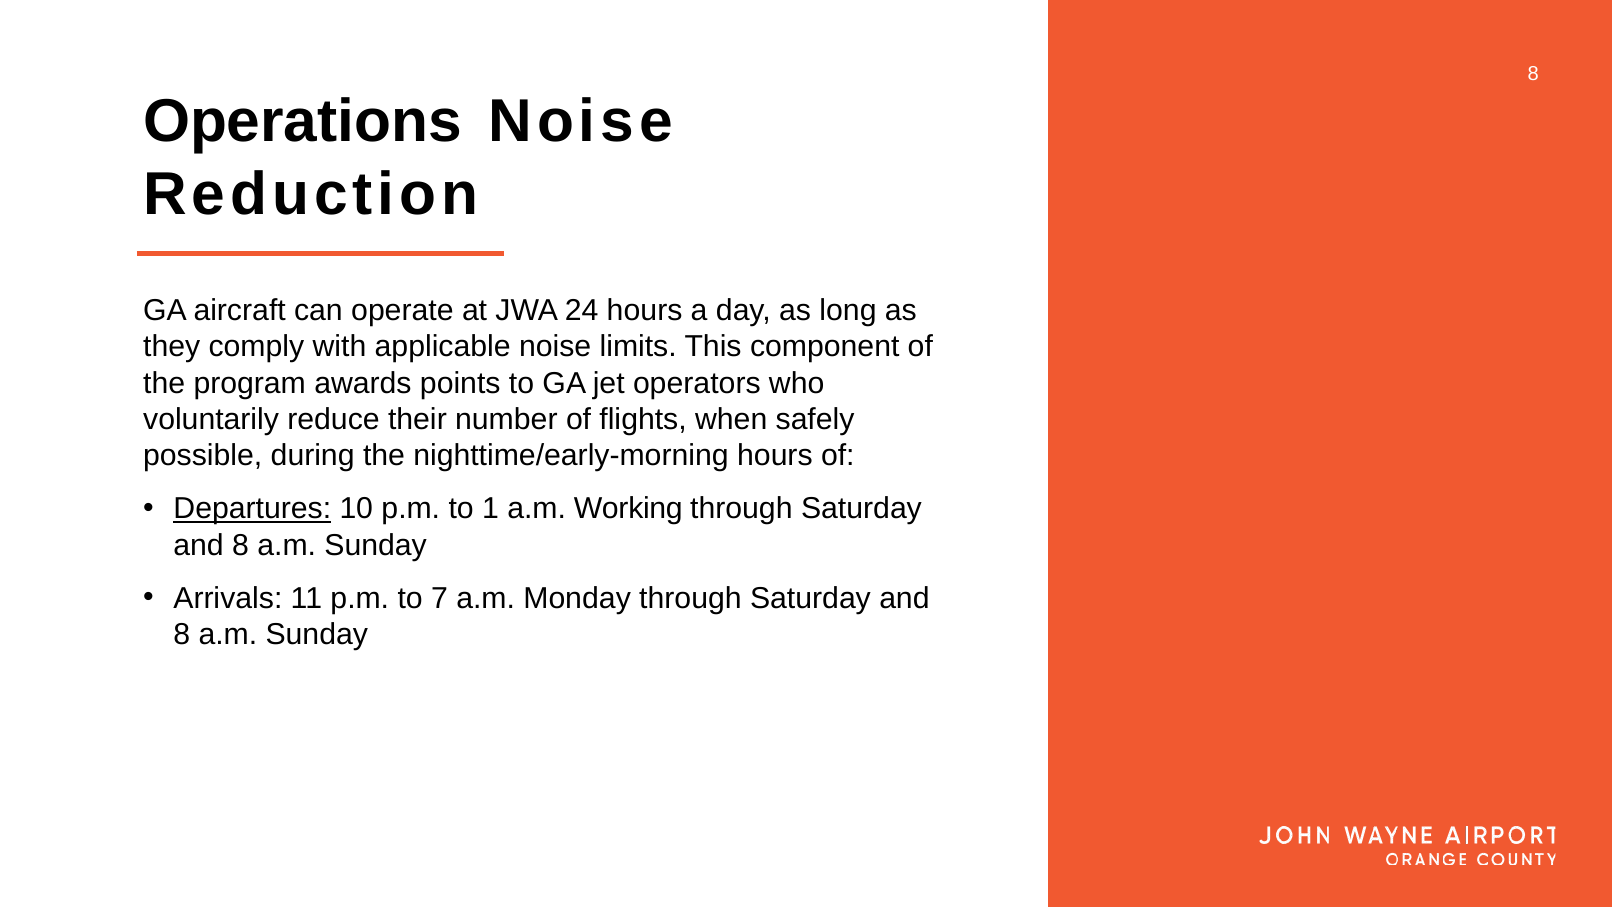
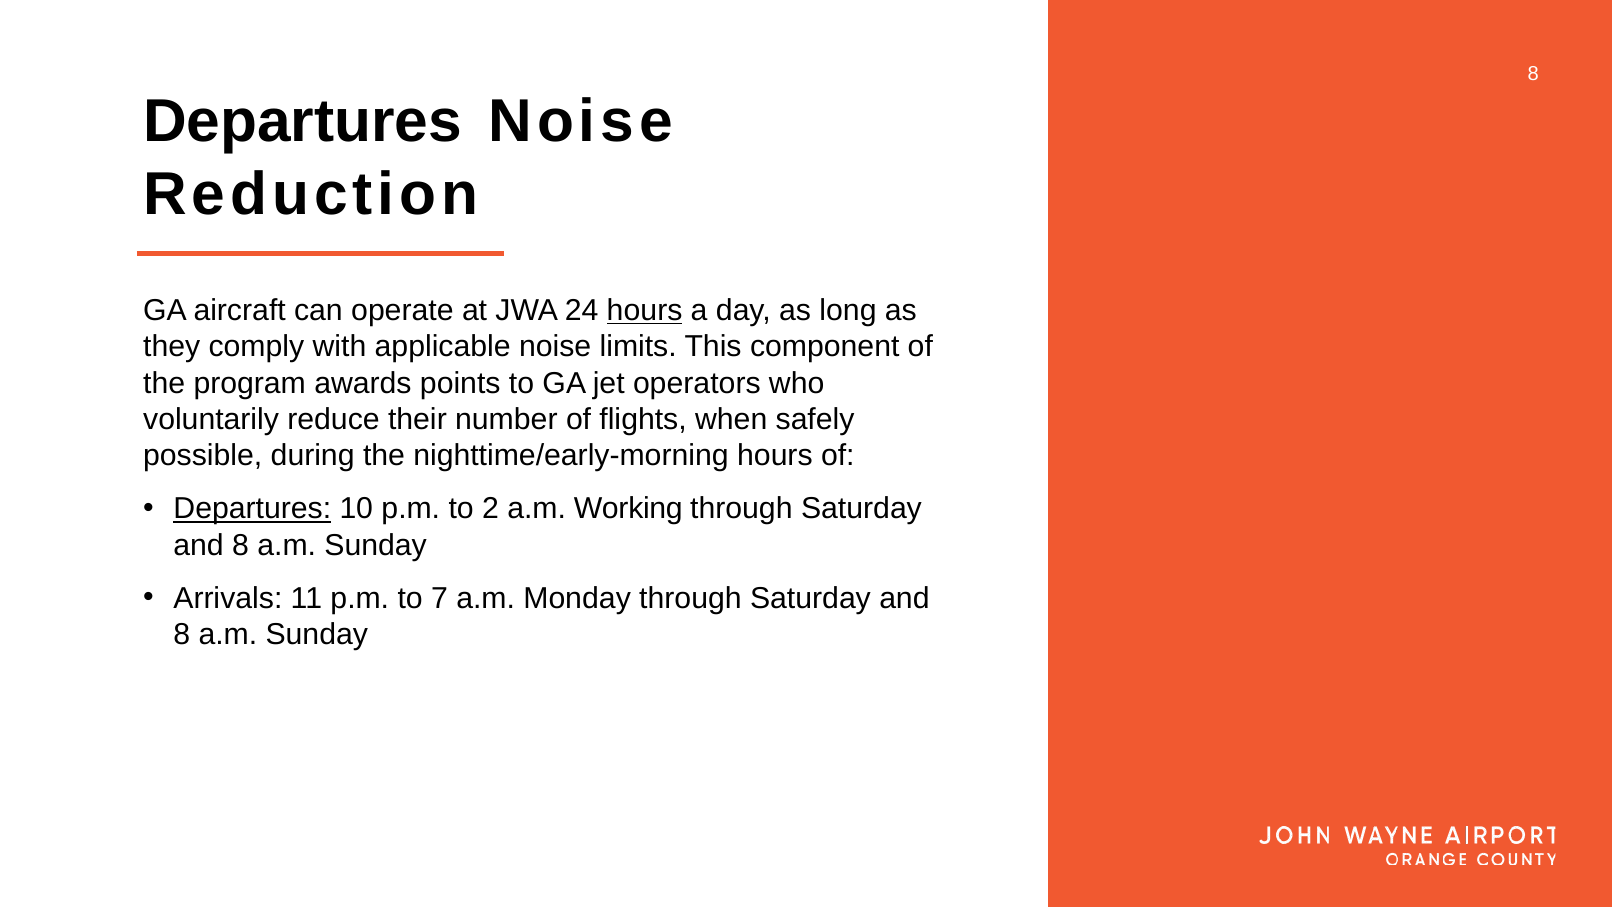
Operations: Operations -> Departures (302, 122)
hours underline: none -> present (645, 311)
1: 1 -> 2 (491, 509)
